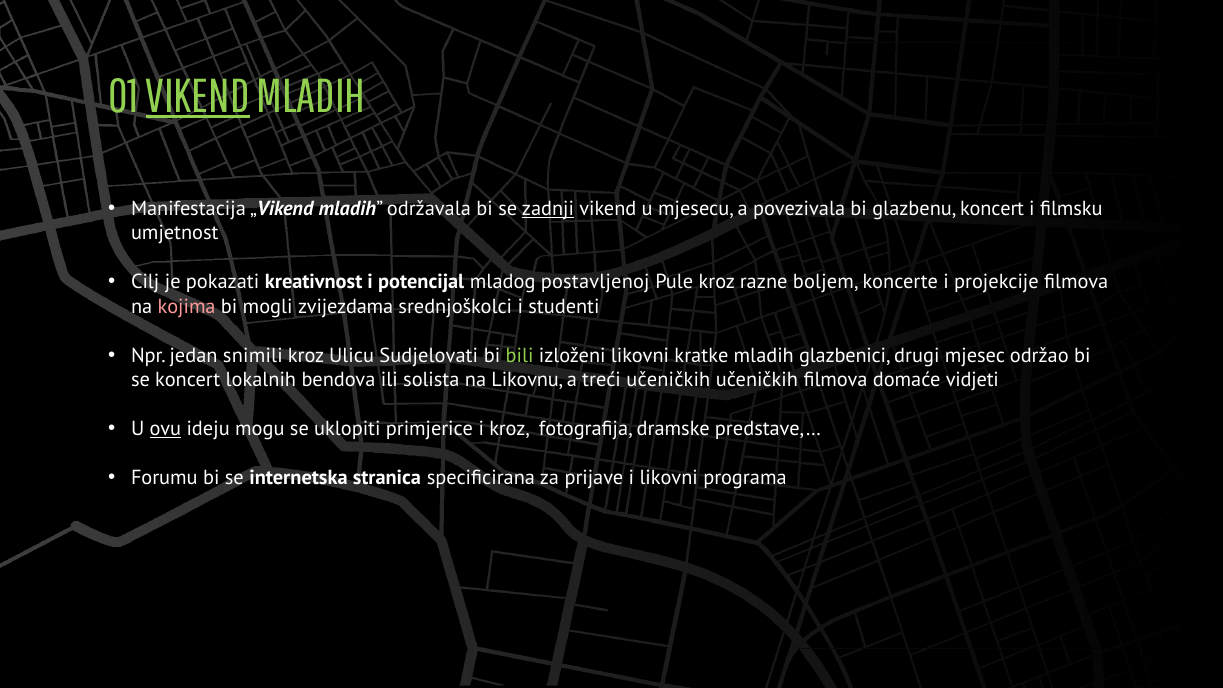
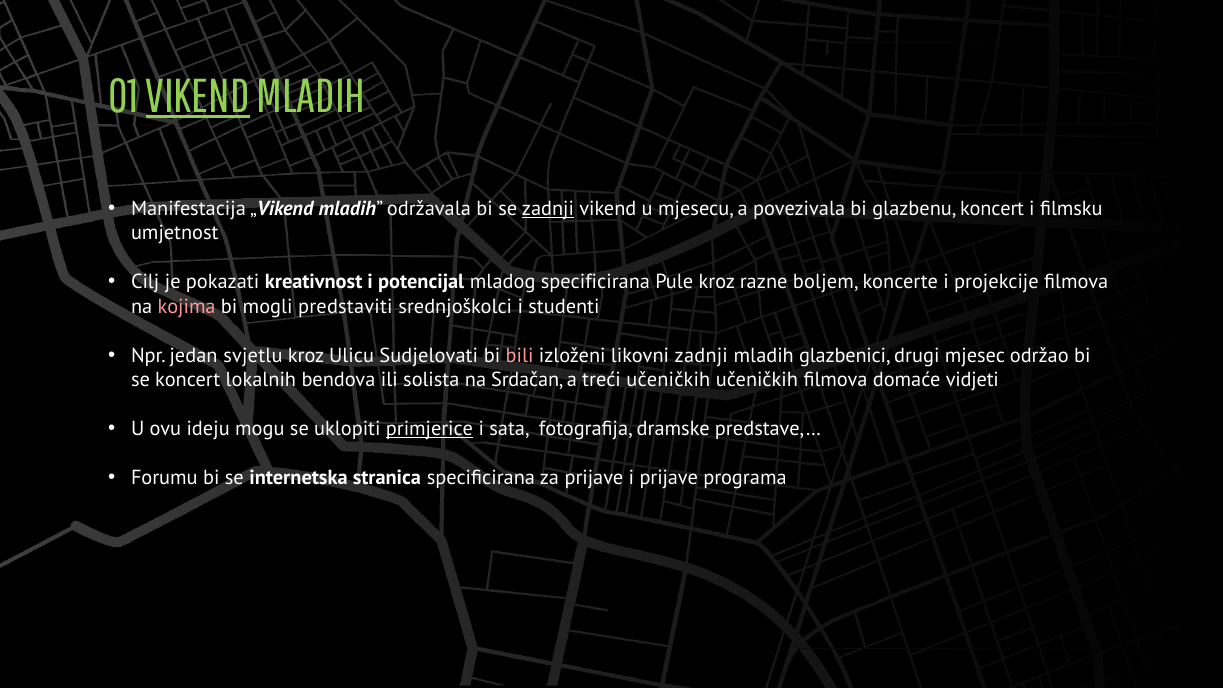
mladog postavljenoj: postavljenoj -> specificirana (595, 282)
zvijezdama: zvijezdama -> predstaviti (345, 307)
snimili: snimili -> svjetlu (253, 356)
bili colour: light green -> pink (520, 356)
likovni kratke: kratke -> zadnji (701, 356)
Likovnu: Likovnu -> Srdačan (527, 380)
ovu underline: present -> none (165, 429)
primjerice underline: none -> present (430, 429)
i kroz: kroz -> sata (510, 429)
i likovni: likovni -> prijave (669, 478)
